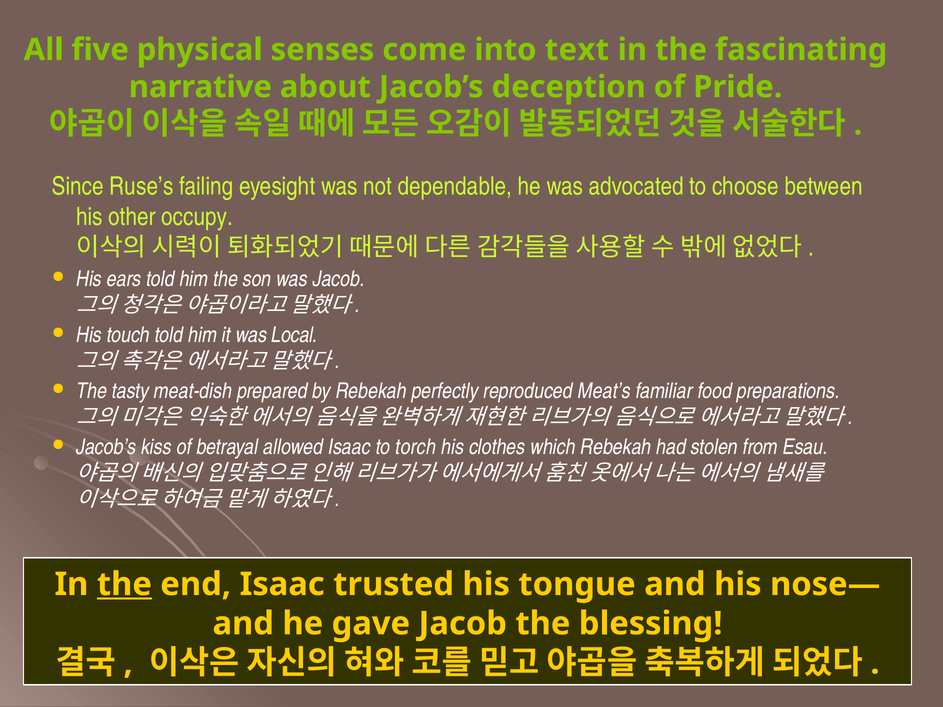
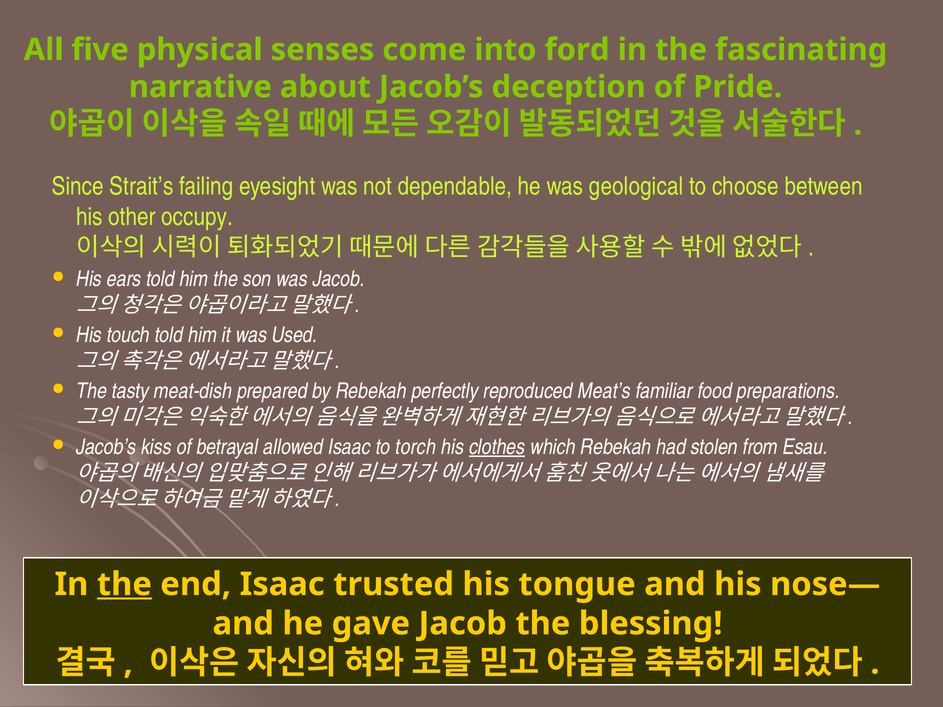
text: text -> ford (577, 50)
Ruse’s: Ruse’s -> Strait’s (141, 187)
advocated: advocated -> geological (636, 187)
Local: Local -> Used (295, 335)
clothes underline: none -> present (497, 447)
